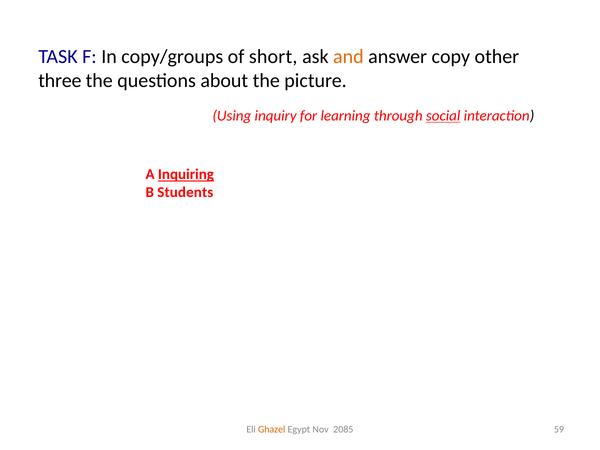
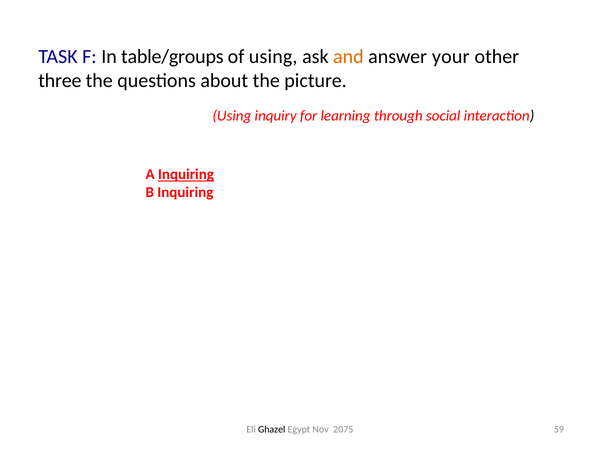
copy/groups: copy/groups -> table/groups (172, 56)
of short: short -> using (273, 56)
copy: copy -> your (451, 56)
social underline: present -> none (443, 116)
B Students: Students -> Inquiring (185, 192)
Ghazel colour: orange -> black (272, 430)
2085: 2085 -> 2075 (343, 430)
